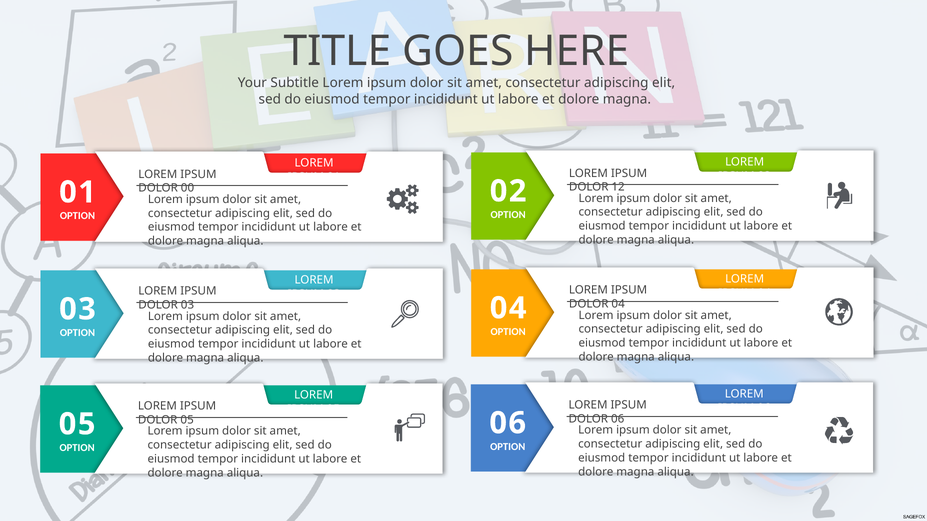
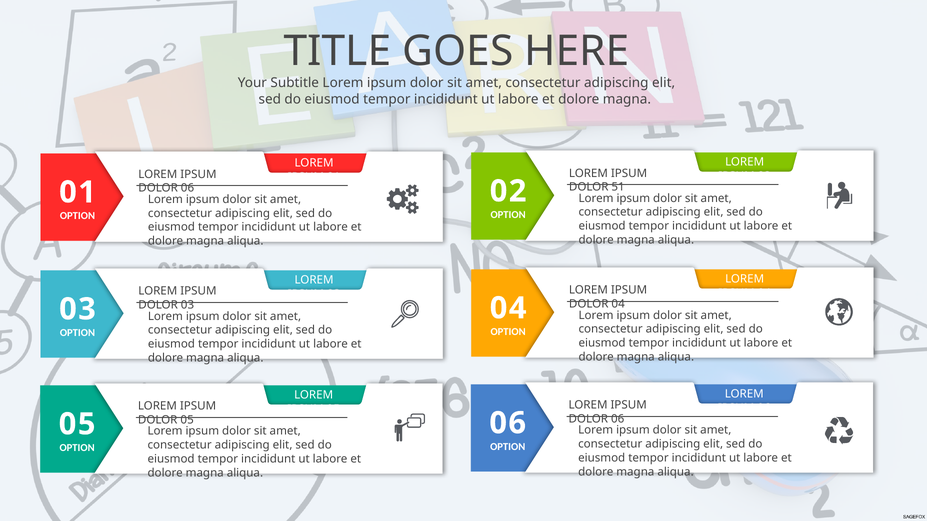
12: 12 -> 51 (618, 187)
00: 00 -> 06 (187, 188)
